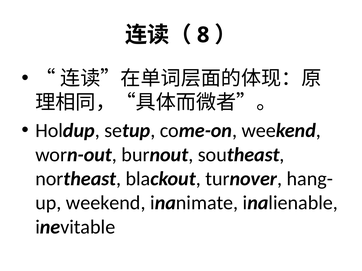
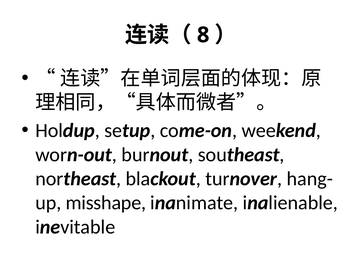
weekend: weekend -> misshape (106, 203)
